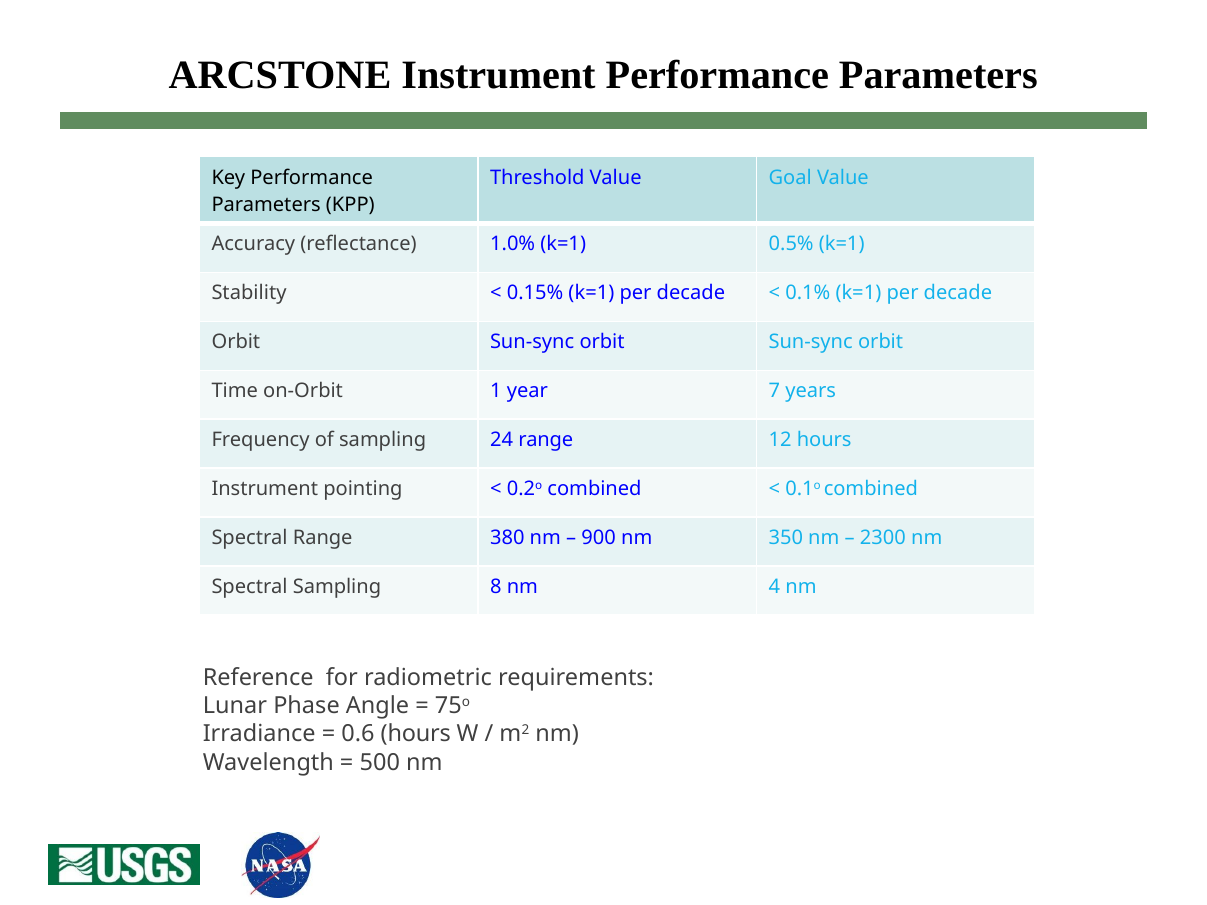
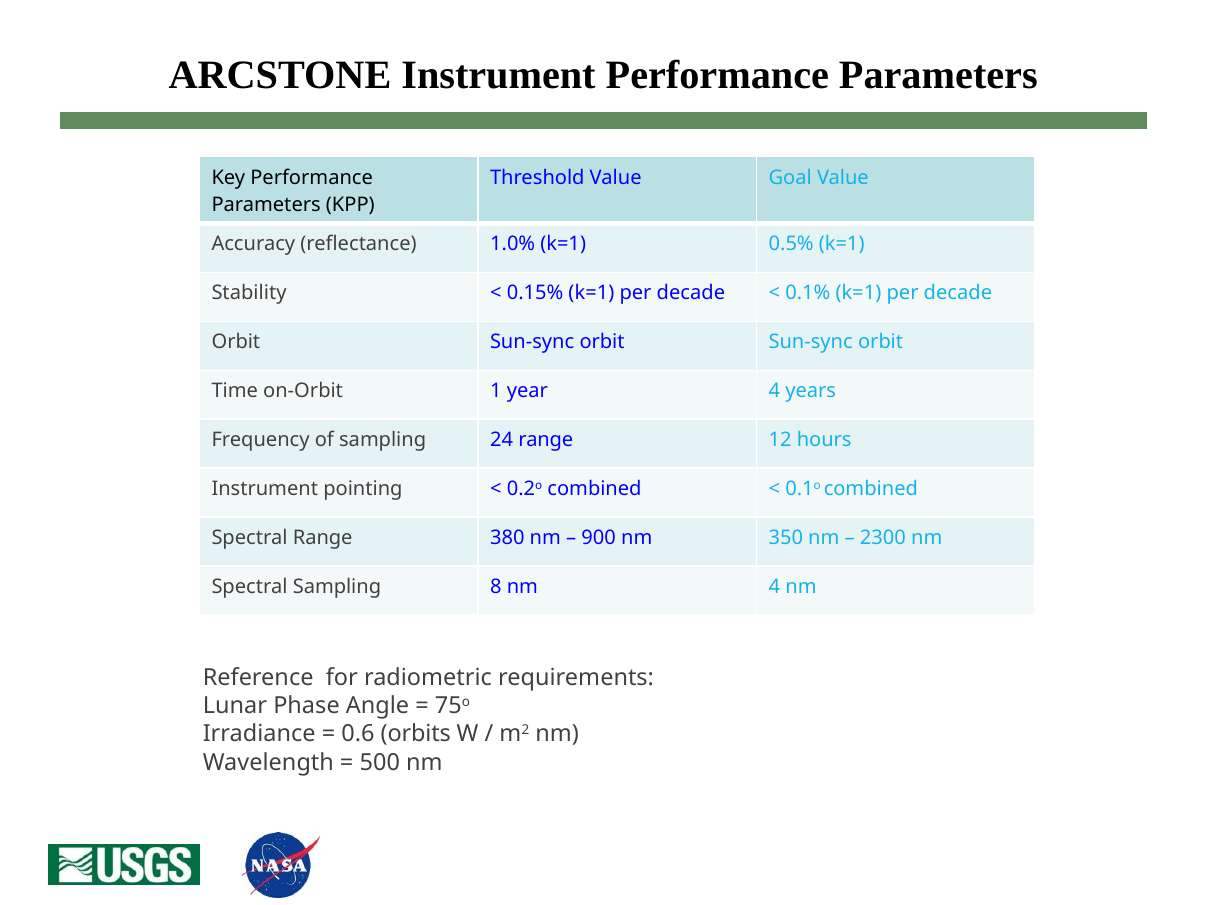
year 7: 7 -> 4 (774, 391)
0.6 hours: hours -> orbits (416, 734)
